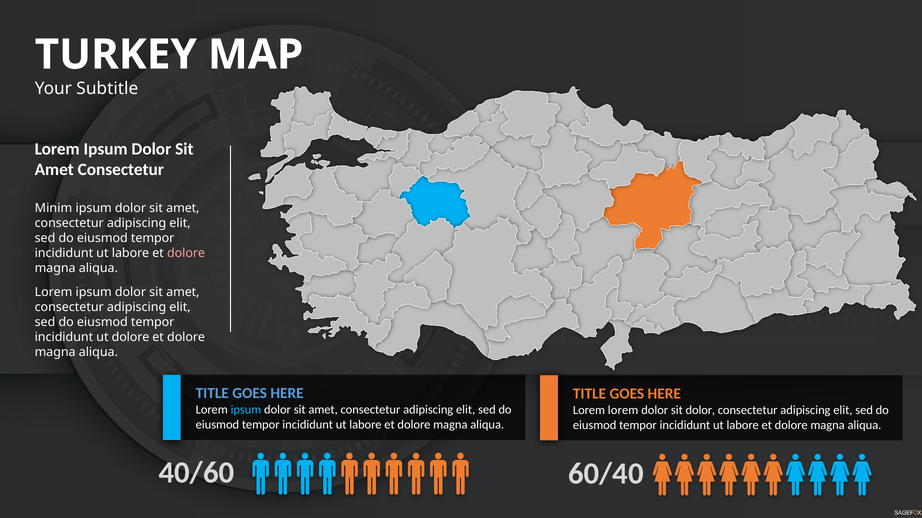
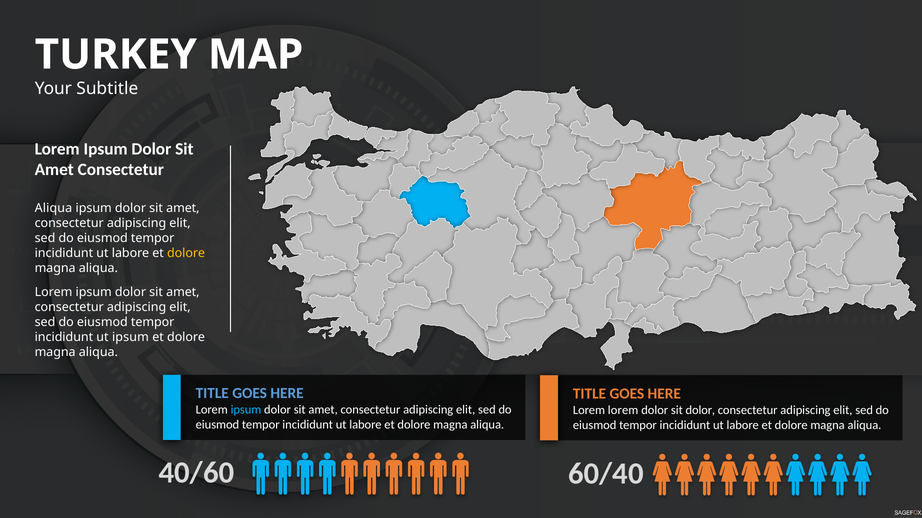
Minim: Minim -> Aliqua (53, 208)
dolore colour: pink -> yellow (186, 253)
ut dolore: dolore -> ipsum (130, 337)
